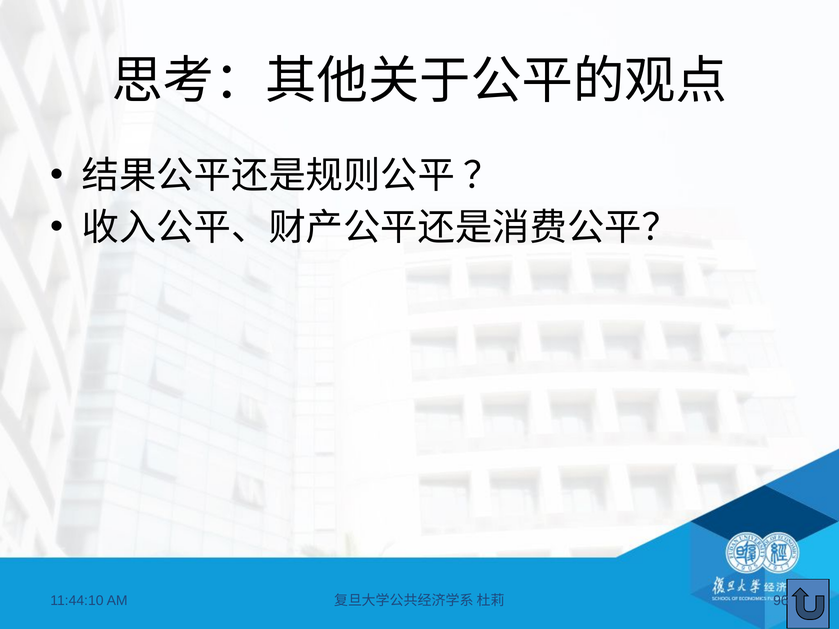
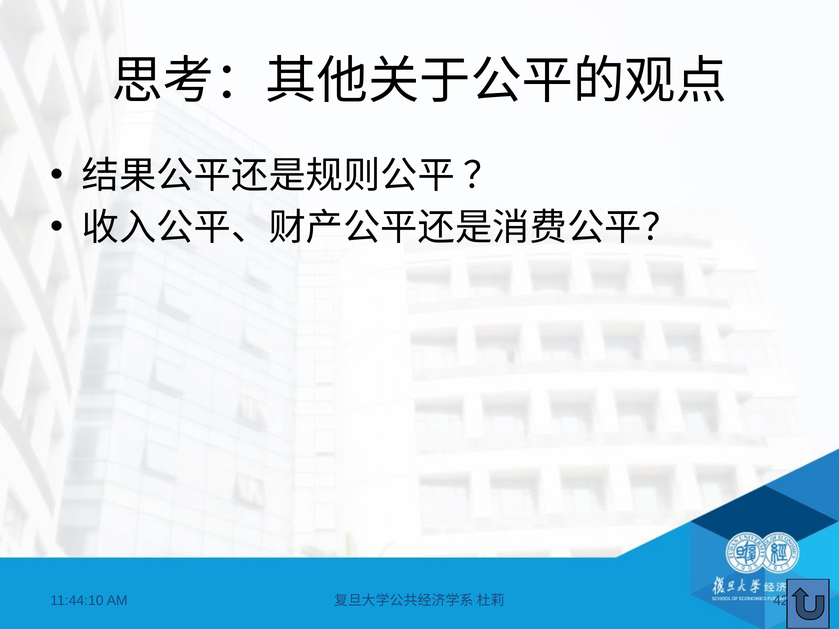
96: 96 -> 42 (781, 601)
